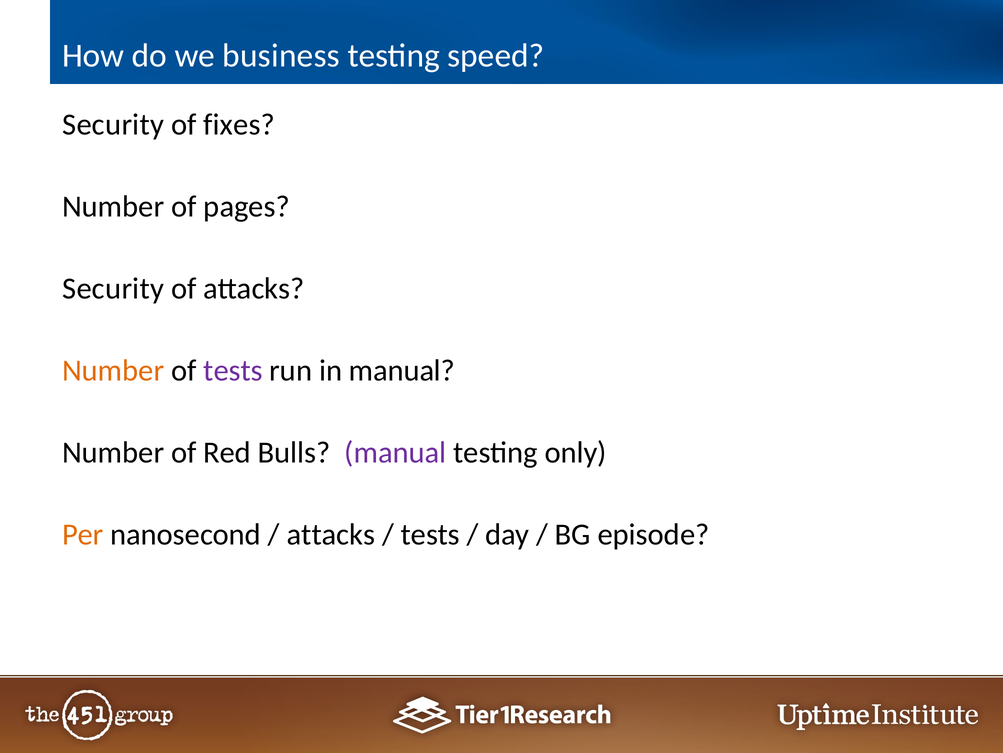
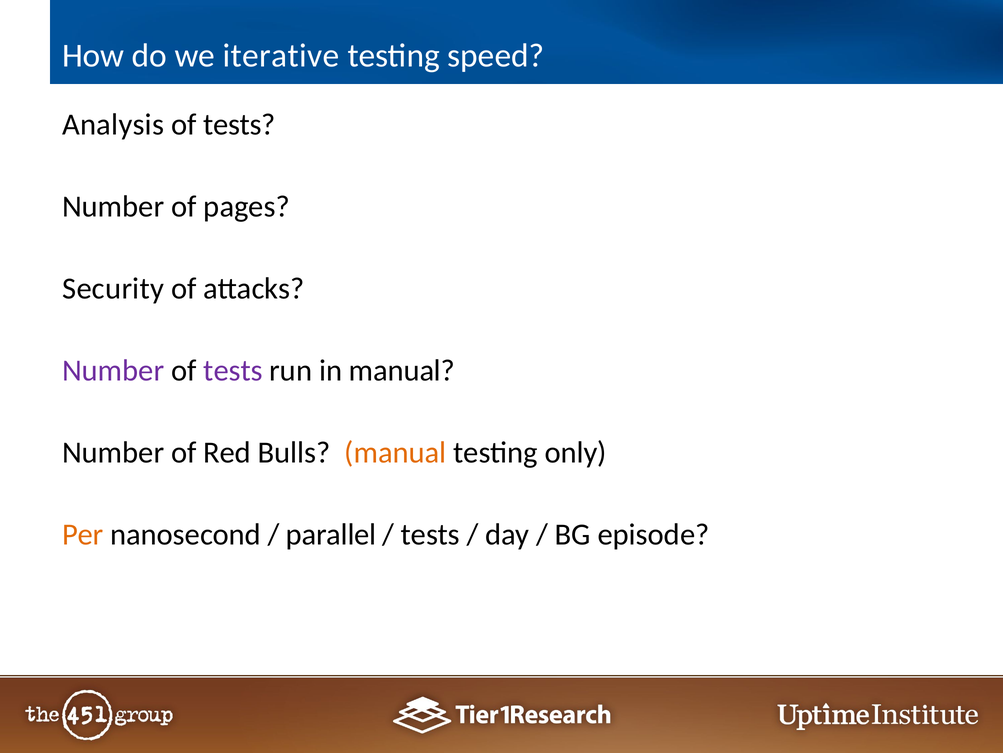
business: business -> iterative (281, 56)
Security: Security -> Analysis (113, 124)
fixes: fixes -> tests (239, 124)
Number colour: orange -> purple (113, 370)
manual colour: purple -> orange (395, 452)
attacks: attacks -> parallel (331, 534)
